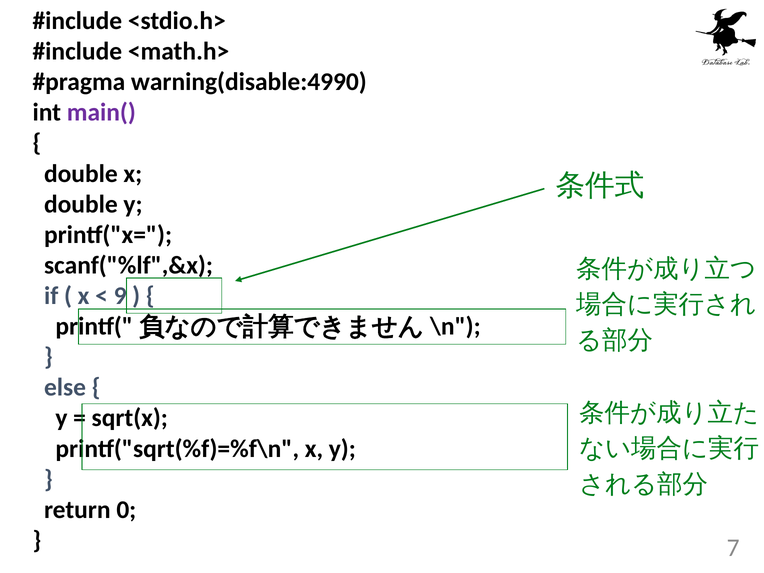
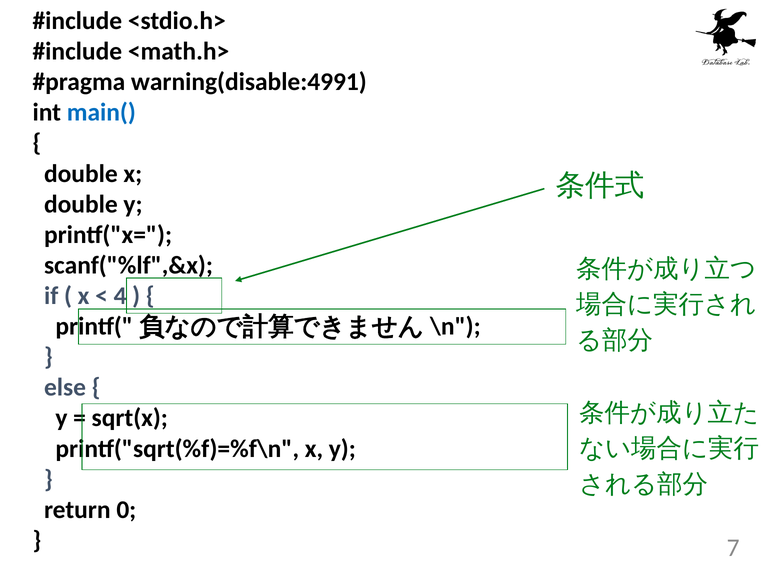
warning(disable:4990: warning(disable:4990 -> warning(disable:4991 (249, 82)
main( colour: purple -> blue (101, 112)
9: 9 -> 4 (120, 296)
